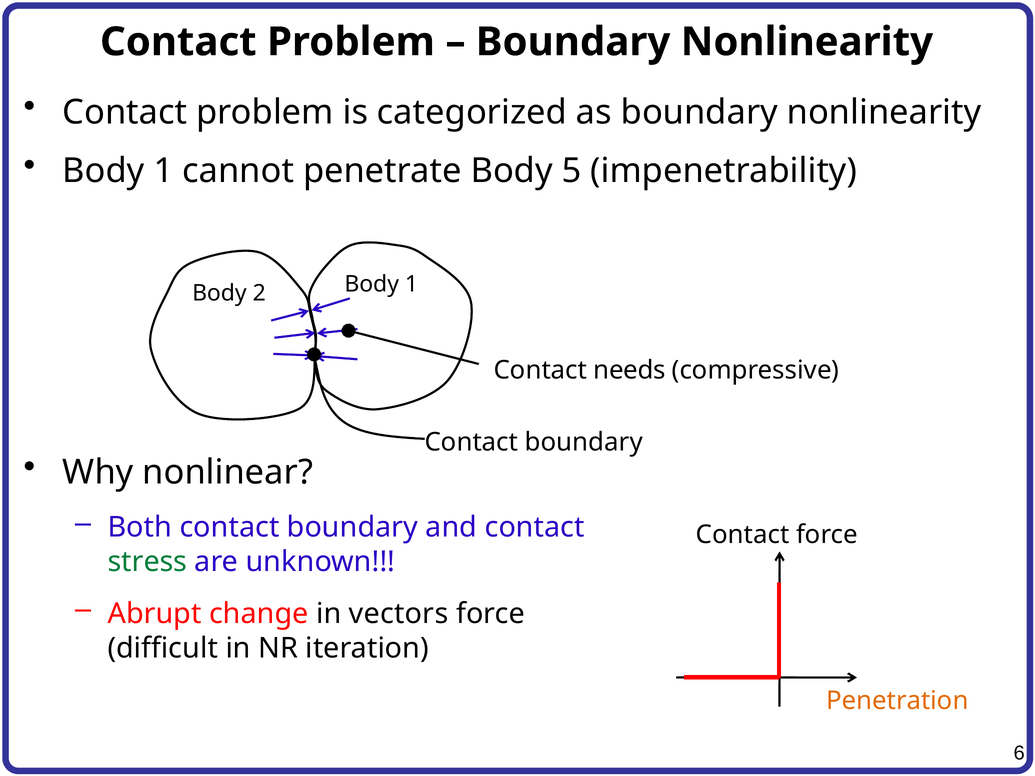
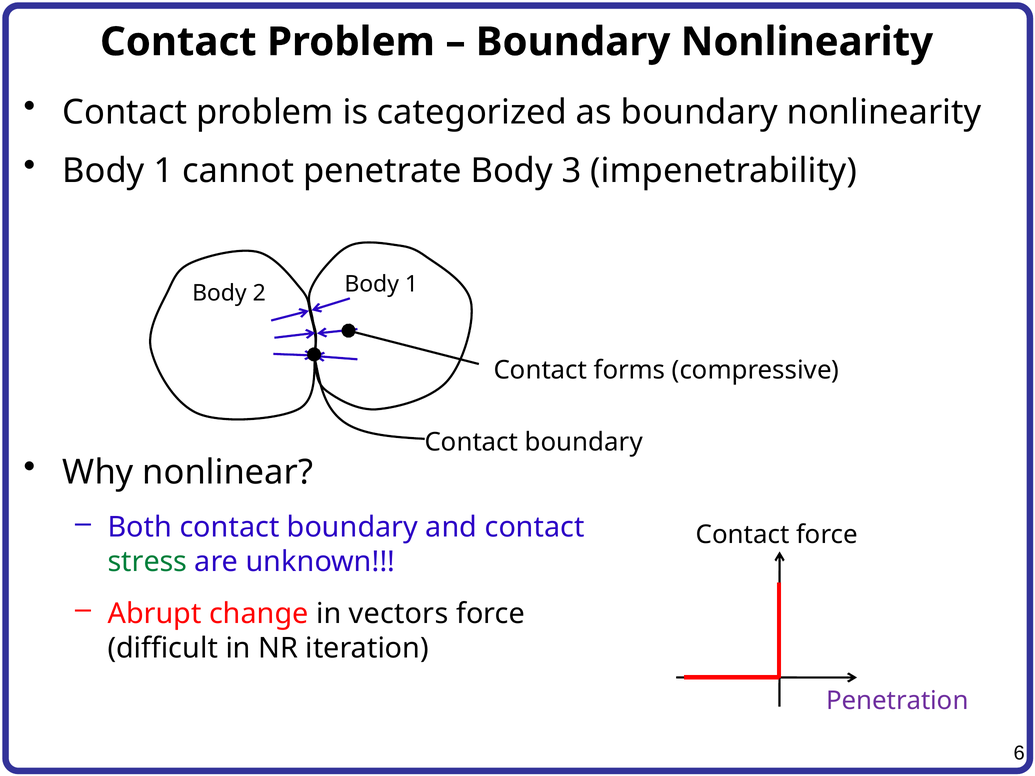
5: 5 -> 3 (572, 171)
needs: needs -> forms (630, 370)
Penetration colour: orange -> purple (897, 701)
